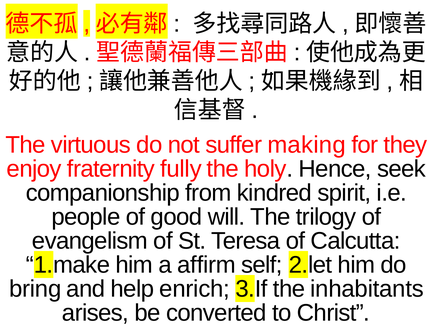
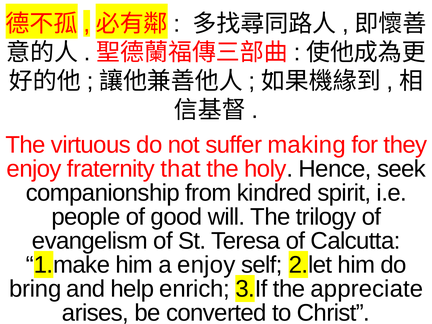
fully: fully -> that (181, 169)
a affirm: affirm -> enjoy (206, 265)
inhabitants: inhabitants -> appreciate (367, 289)
